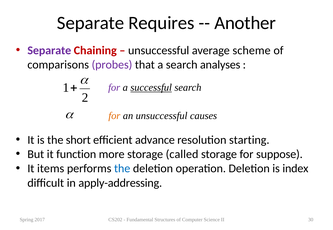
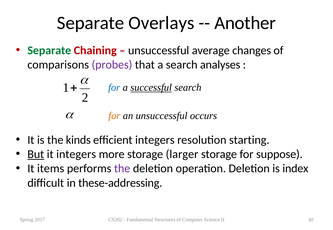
Requires: Requires -> Overlays (161, 23)
Separate colour: purple -> green (49, 51)
scheme: scheme -> changes (252, 51)
for colour: purple -> blue (114, 88)
causes: causes -> occurs (204, 116)
short: short -> kinds (78, 140)
efficient advance: advance -> integers (155, 140)
But underline: none -> present (36, 155)
it function: function -> integers (76, 155)
called: called -> larger (182, 155)
the colour: blue -> purple (122, 169)
apply-addressing: apply-addressing -> these-addressing (120, 183)
